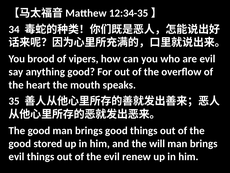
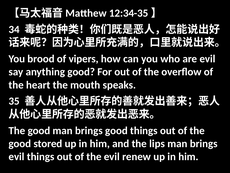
will: will -> lips (157, 143)
